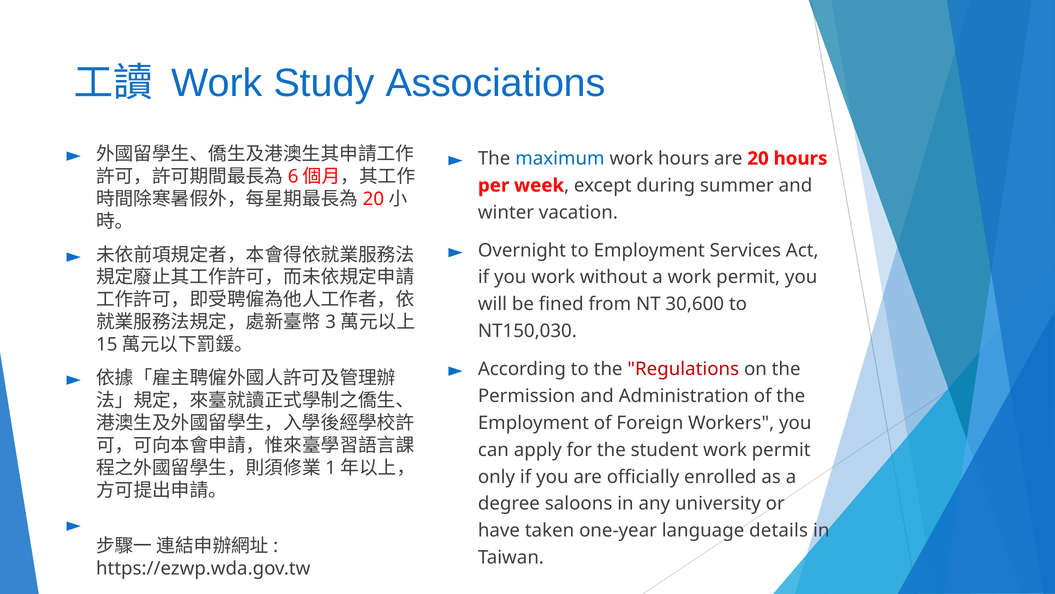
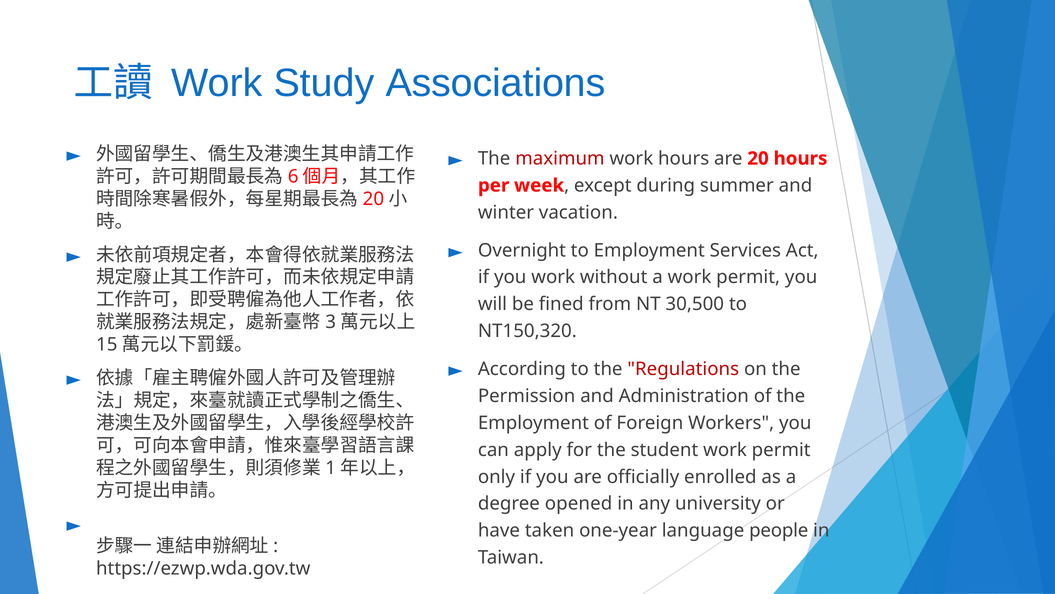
maximum colour: blue -> red (560, 158)
30,600: 30,600 -> 30,500 (695, 304)
NT150,030: NT150,030 -> NT150,320 (527, 331)
saloons: saloons -> opened (579, 503)
details: details -> people (779, 530)
